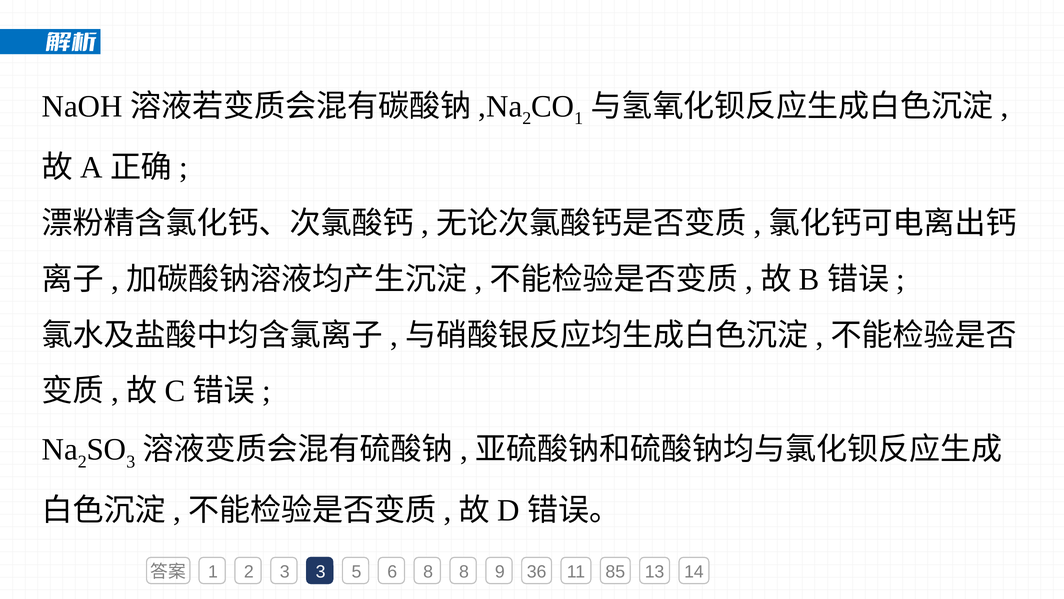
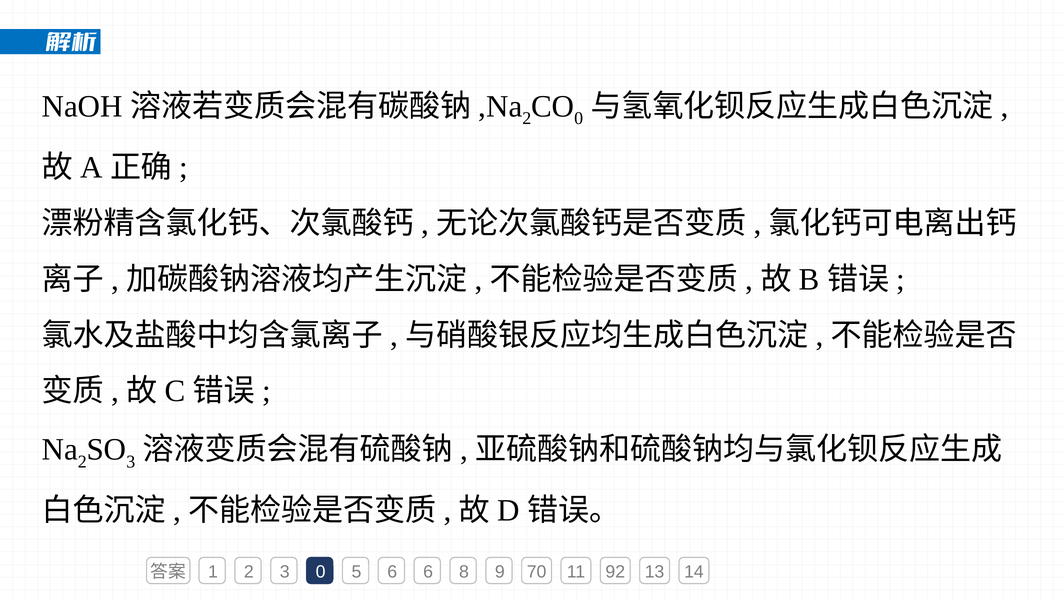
1: 1 -> 0 (579, 118)
3 3: 3 -> 0 (321, 571)
6 8: 8 -> 6 (428, 571)
36: 36 -> 70 (537, 571)
85: 85 -> 92 (615, 571)
